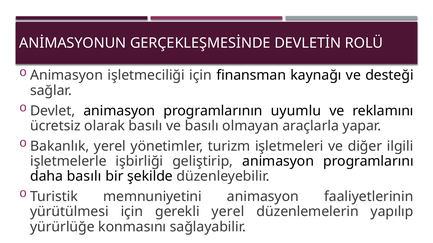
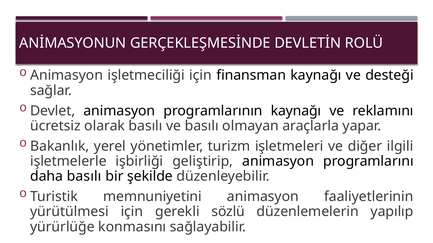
programlarının uyumlu: uyumlu -> kaynağı (296, 111)
gerekli yerel: yerel -> sözlü (228, 212)
